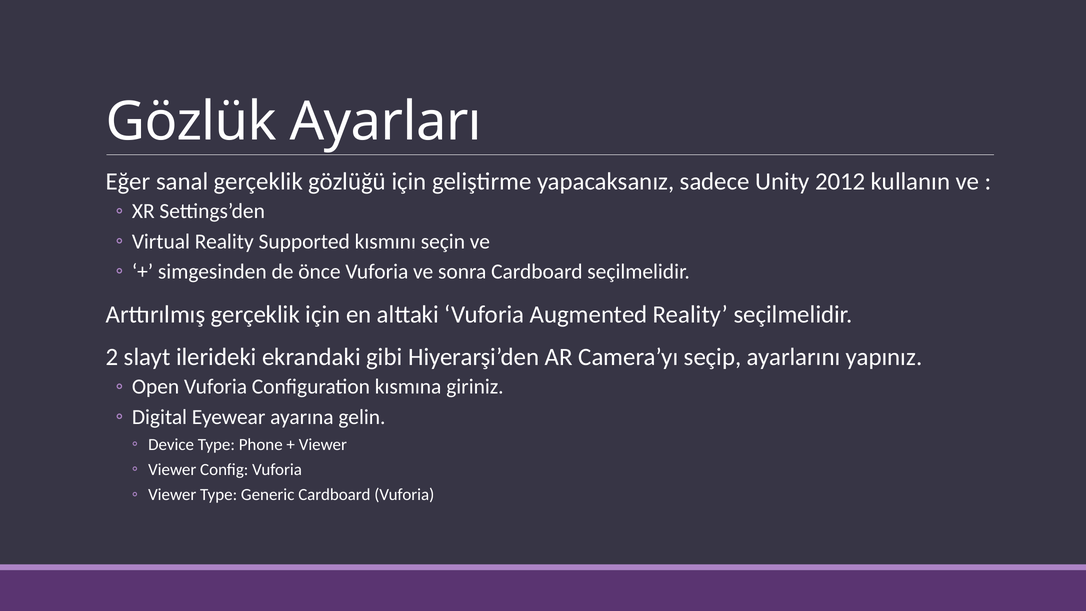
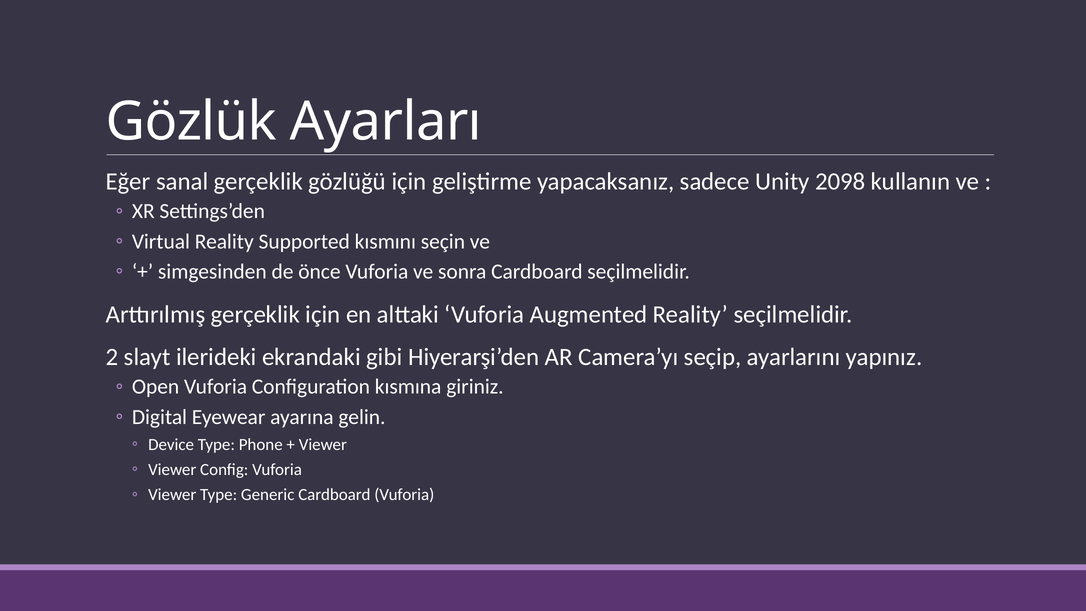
2012: 2012 -> 2098 (840, 182)
